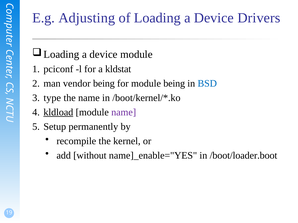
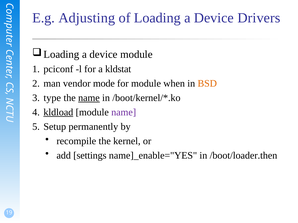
vendor being: being -> mode (104, 84)
module being: being -> when (174, 84)
BSD colour: blue -> orange (207, 84)
name underline: none -> present (89, 98)
without: without -> settings (90, 156)
/boot/loader.boot: /boot/loader.boot -> /boot/loader.then (243, 156)
